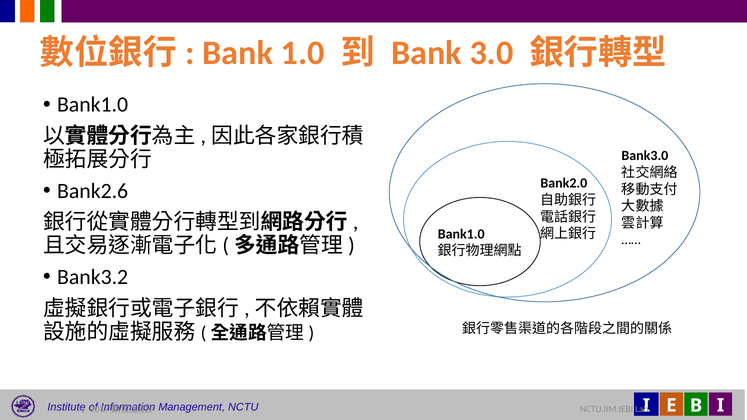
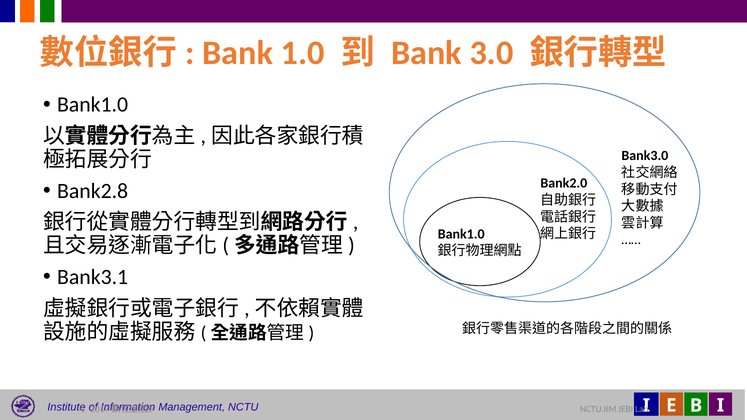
Bank2.6: Bank2.6 -> Bank2.8 (93, 191)
Bank3.2: Bank3.2 -> Bank3.1 (93, 277)
